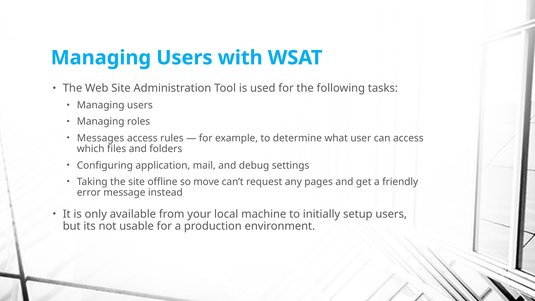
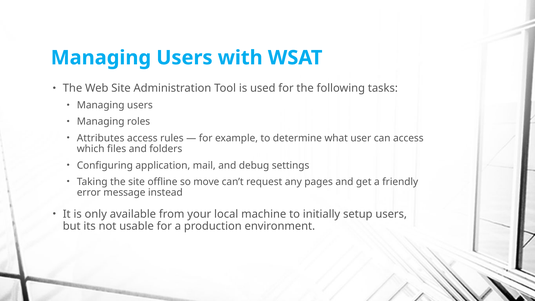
Messages: Messages -> Attributes (101, 138)
